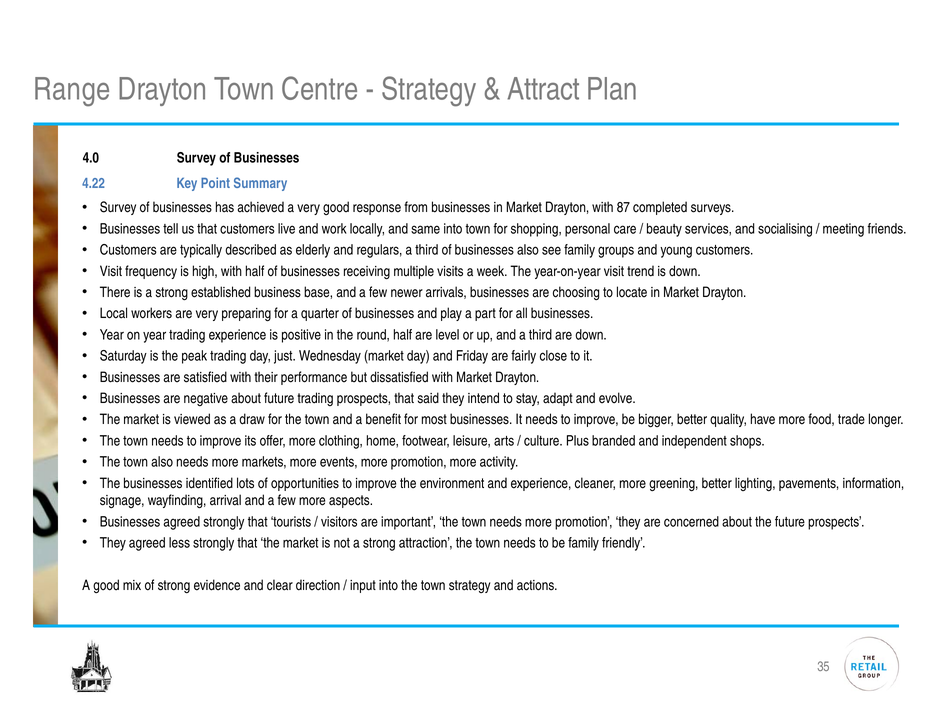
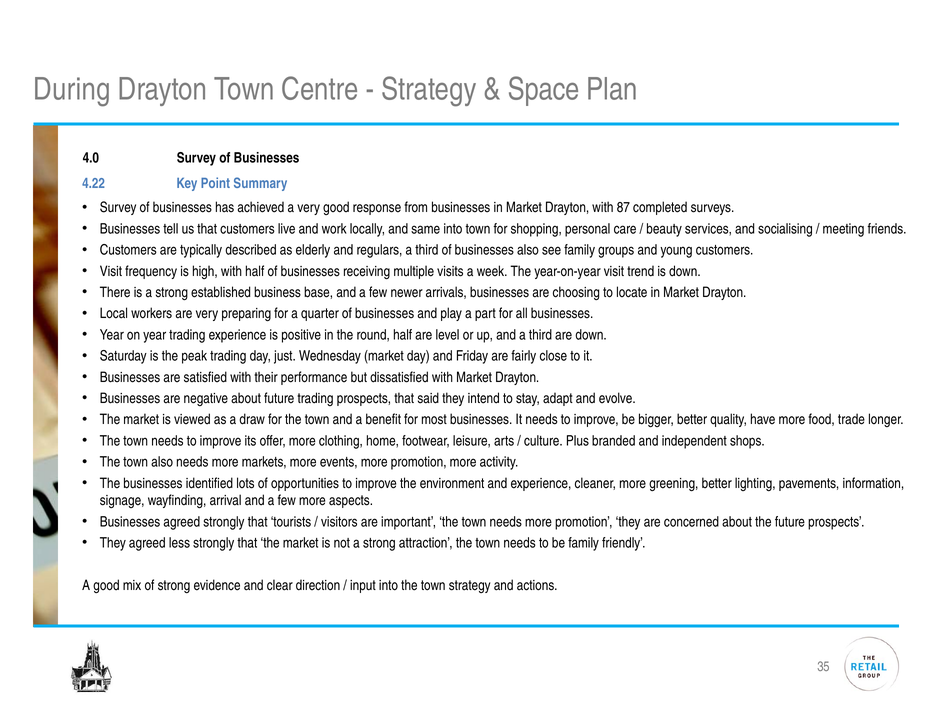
Range: Range -> During (72, 89)
Attract: Attract -> Space (544, 89)
